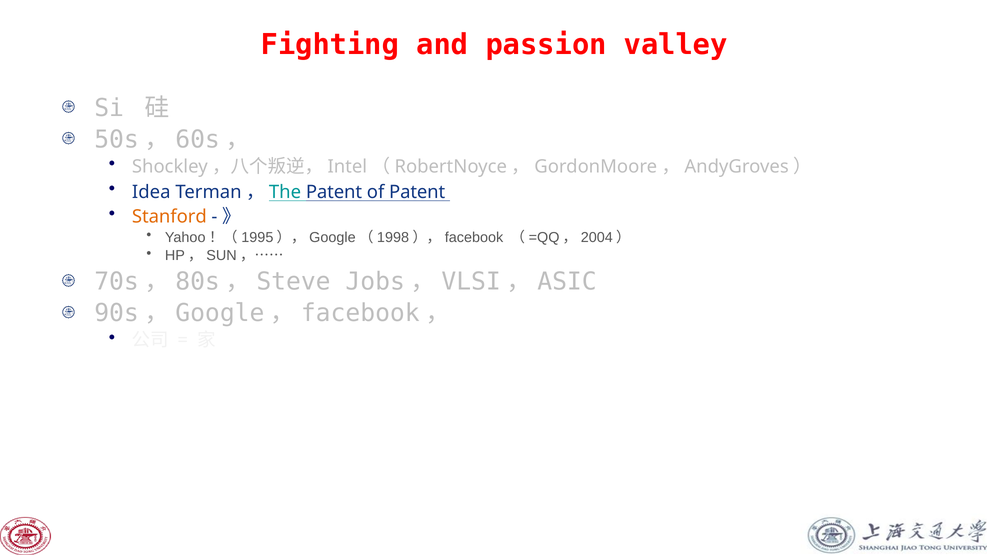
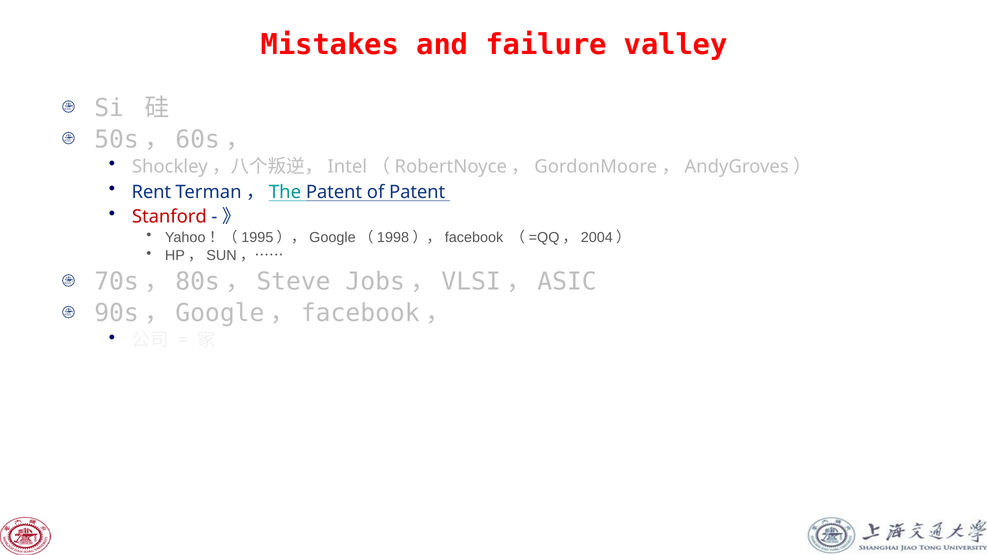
Fighting: Fighting -> Mistakes (330, 45)
passion: passion -> failure (546, 45)
Idea: Idea -> Rent (151, 192)
Stanford colour: orange -> red (169, 217)
